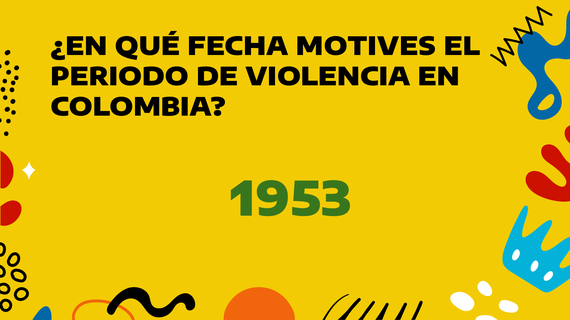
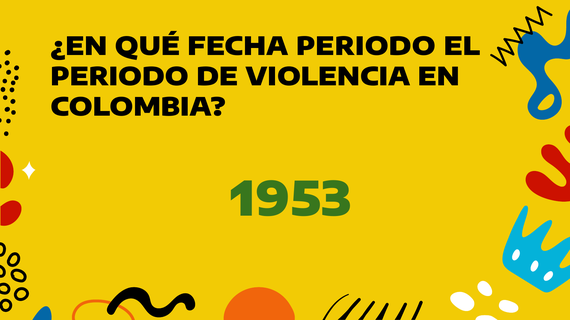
FECHA MOTIVES: MOTIVES -> PERIODO (366, 47)
